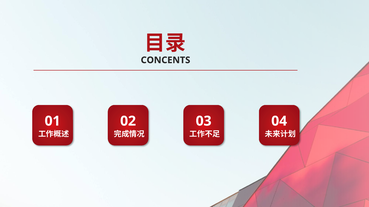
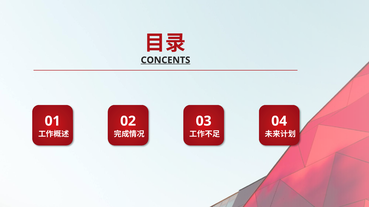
CONCENTS underline: none -> present (166, 60)
